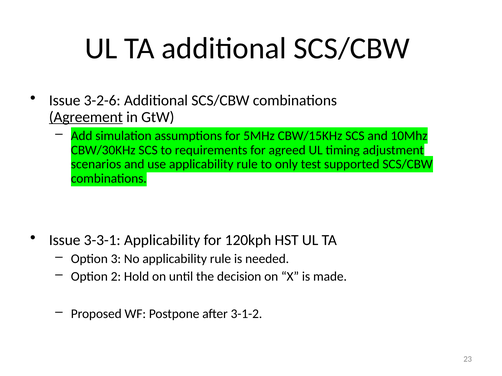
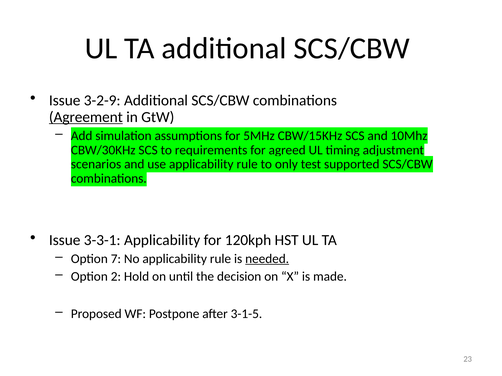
3-2-6: 3-2-6 -> 3-2-9 (102, 101)
3: 3 -> 7 (116, 259)
needed underline: none -> present (267, 259)
3-1-2: 3-1-2 -> 3-1-5 (246, 314)
